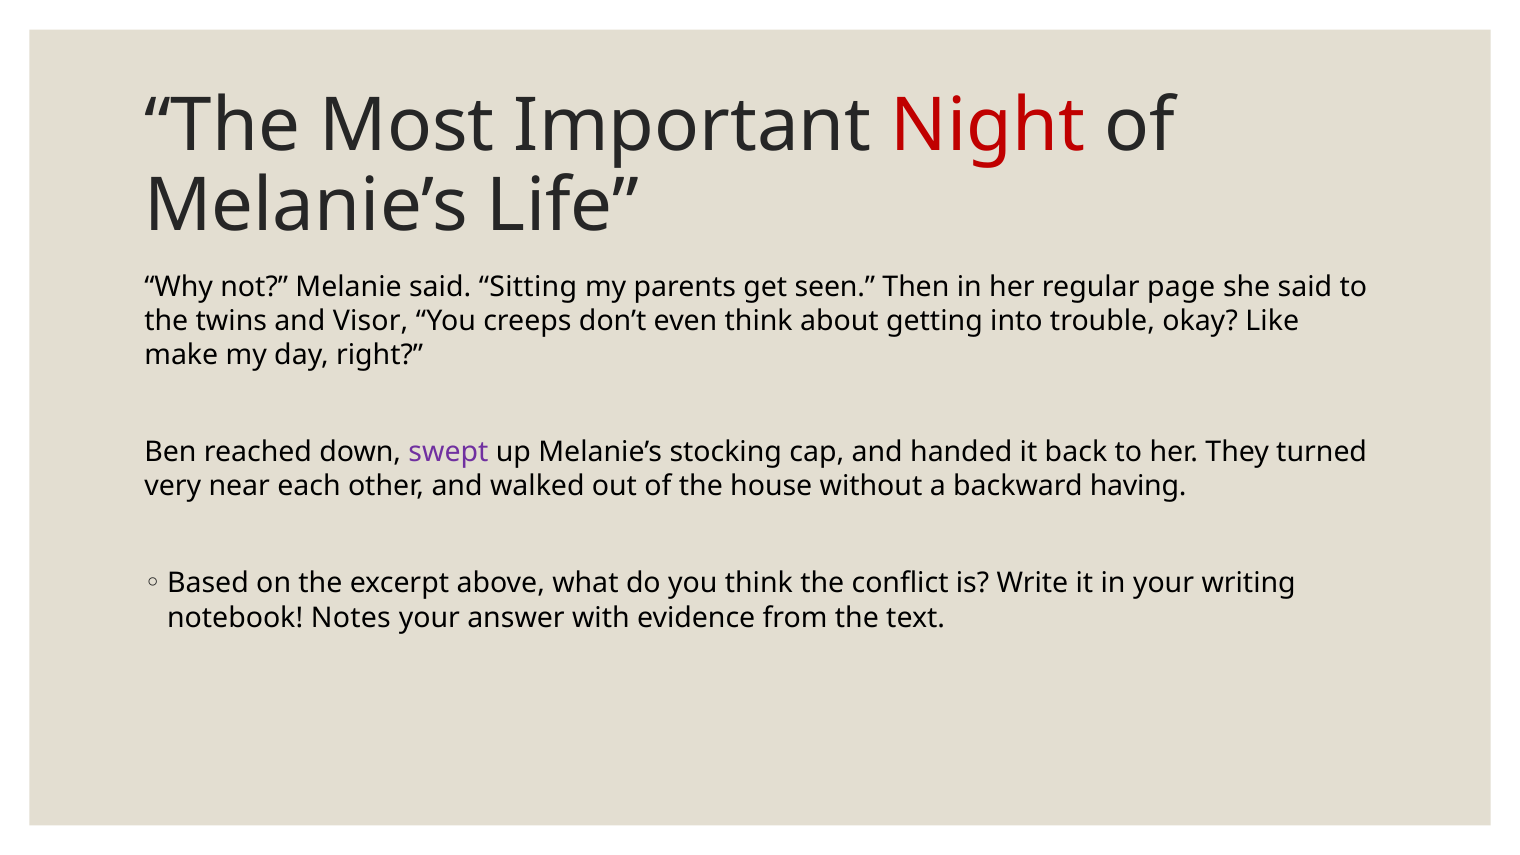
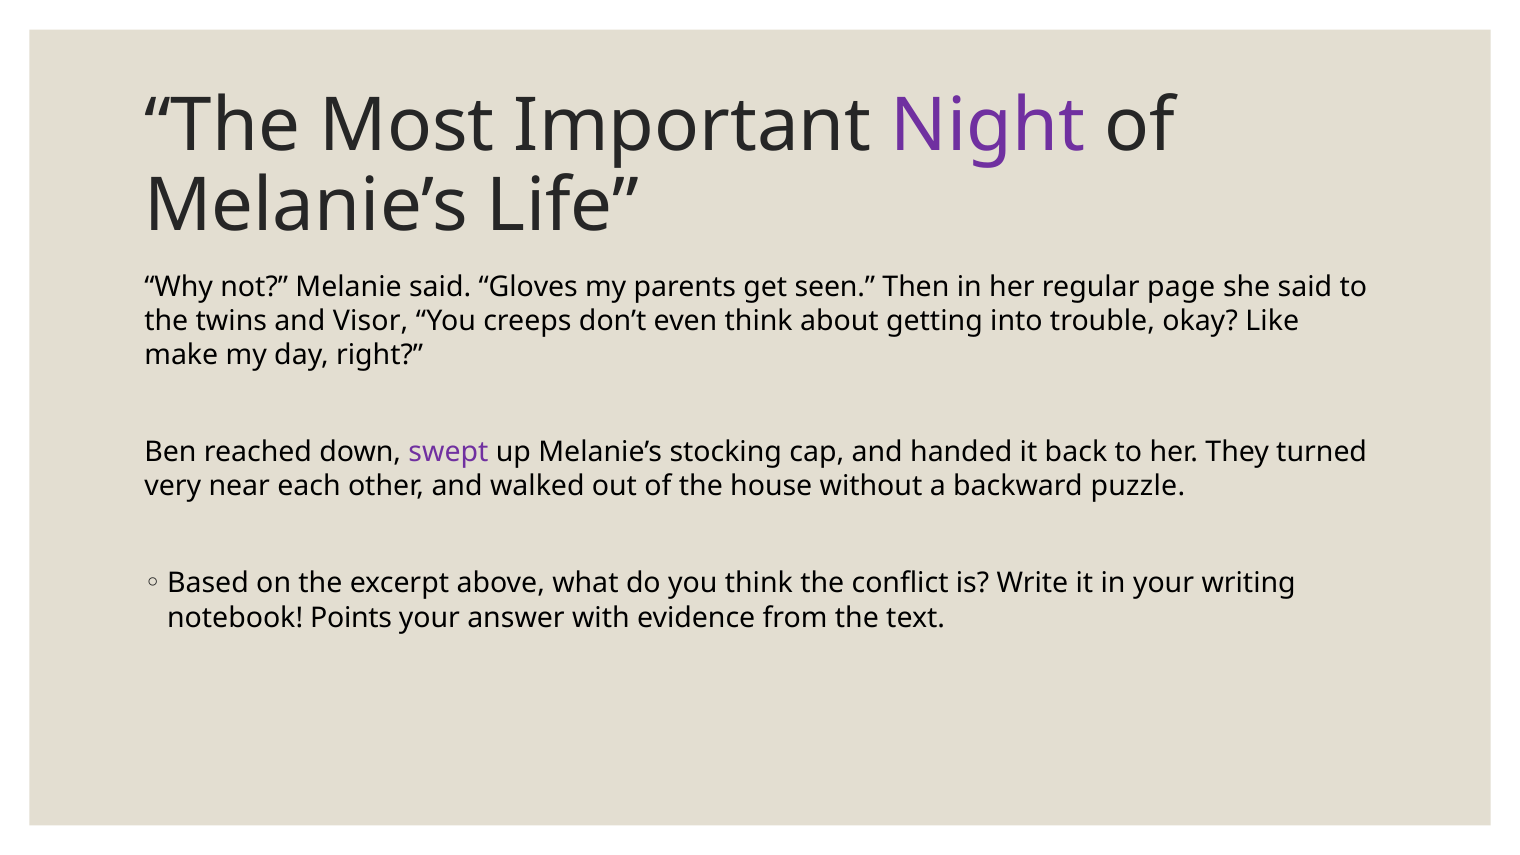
Night colour: red -> purple (988, 126)
Sitting: Sitting -> Gloves (528, 287)
having: having -> puzzle (1138, 487)
Notes: Notes -> Points (351, 618)
